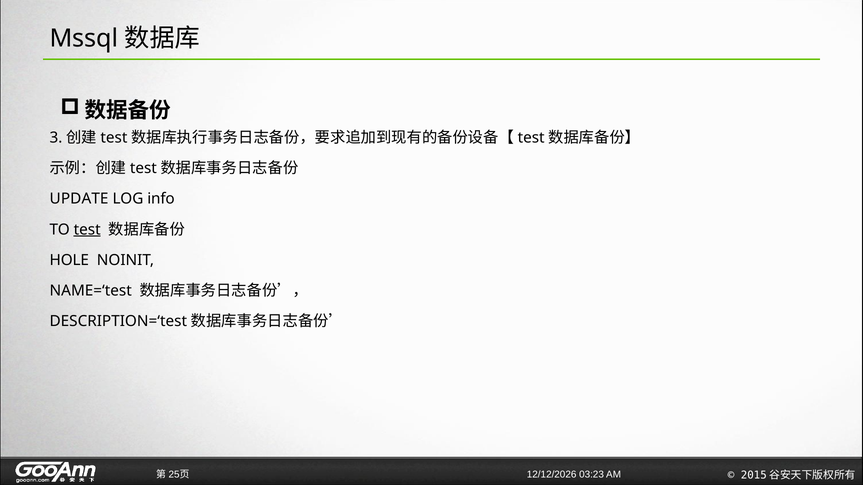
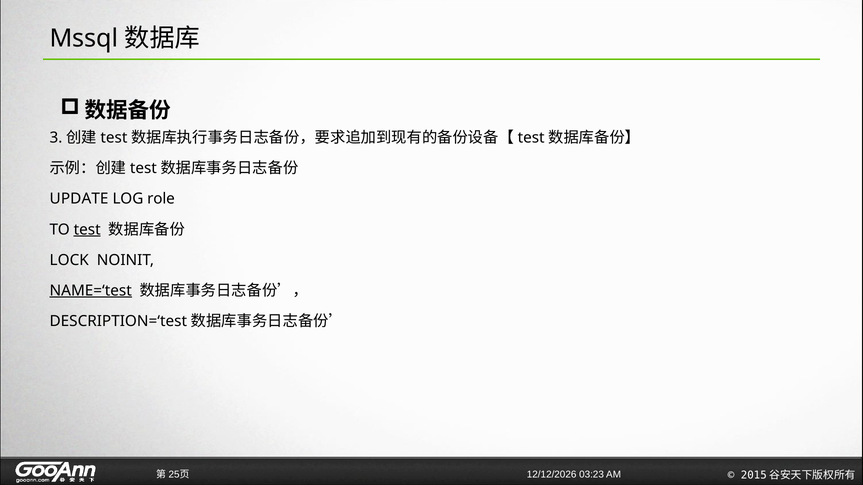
info: info -> role (161, 199)
HOLE: HOLE -> LOCK (69, 260)
NAME=‘test underline: none -> present (91, 291)
